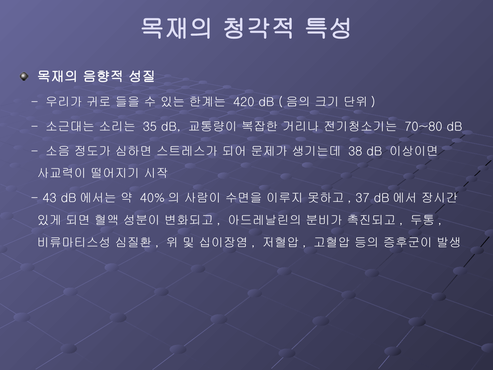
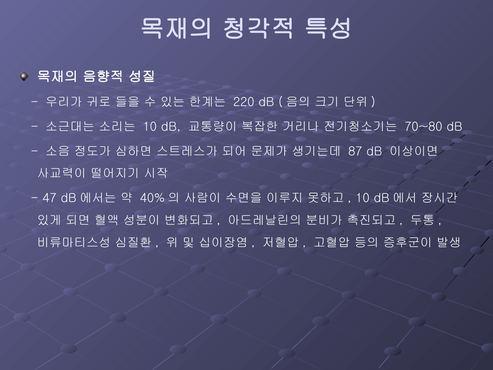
420: 420 -> 220 (244, 102)
35: 35 -> 10 (150, 127)
38: 38 -> 87 (355, 151)
43: 43 -> 47 (50, 198)
37: 37 -> 10 (363, 198)
